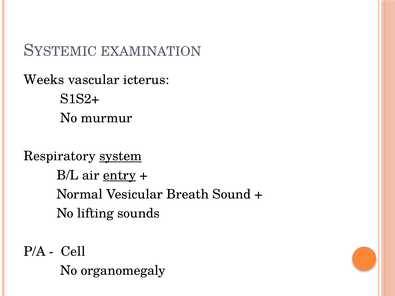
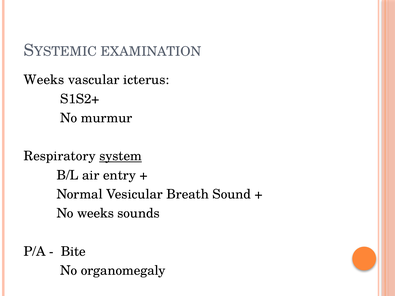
entry underline: present -> none (120, 175)
No lifting: lifting -> weeks (95, 214)
Cell: Cell -> Bite (73, 252)
